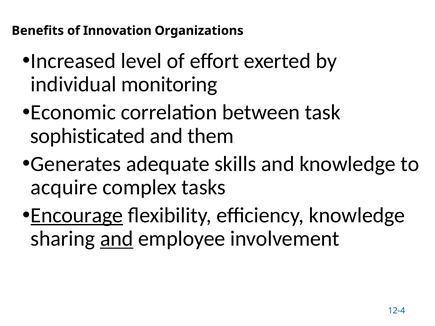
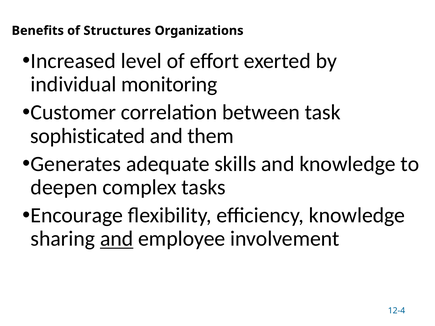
Innovation: Innovation -> Structures (117, 31)
Economic: Economic -> Customer (73, 112)
acquire: acquire -> deepen (64, 187)
Encourage underline: present -> none (77, 216)
